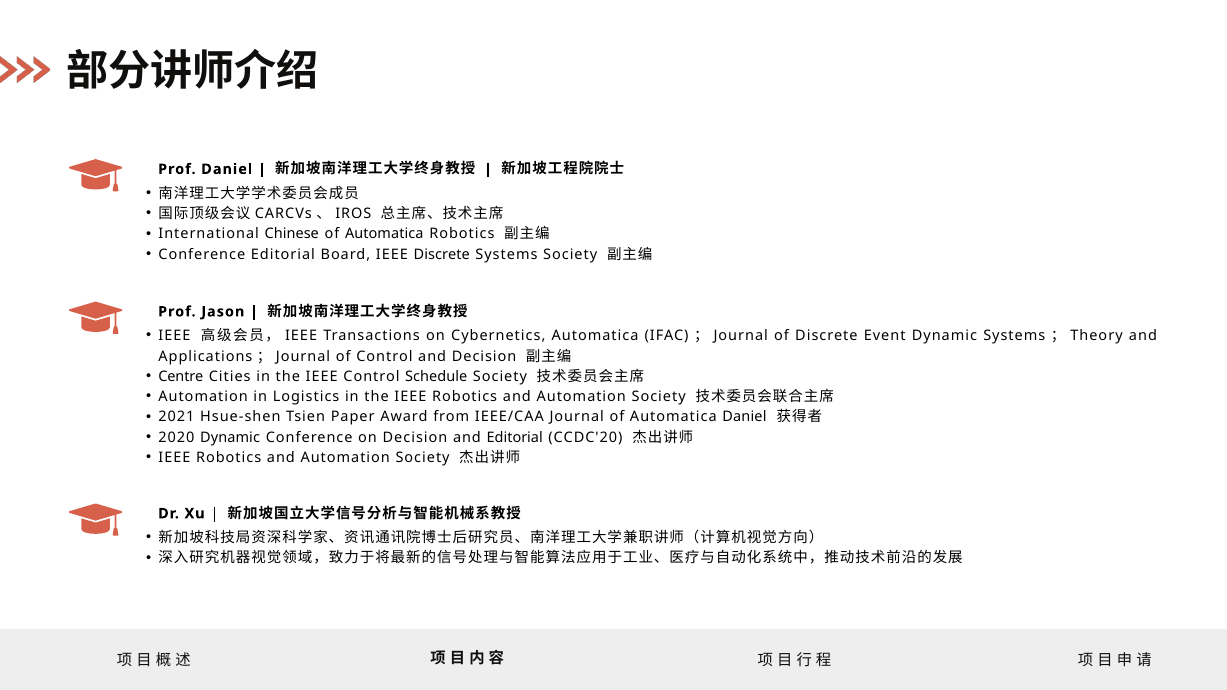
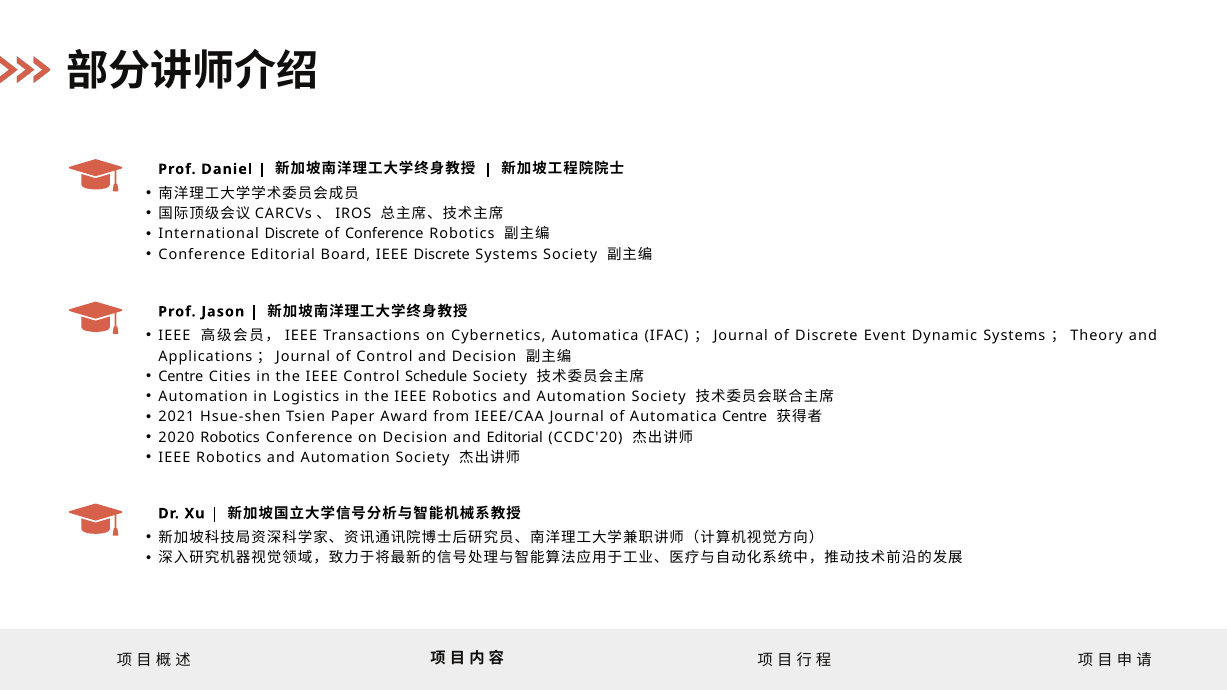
International Chinese: Chinese -> Discrete (292, 234)
Automatica: Automatica -> Conference (384, 234)
Automatica Daniel: Daniel -> Centre (745, 417)
2020 Dynamic: Dynamic -> Robotics (230, 437)
